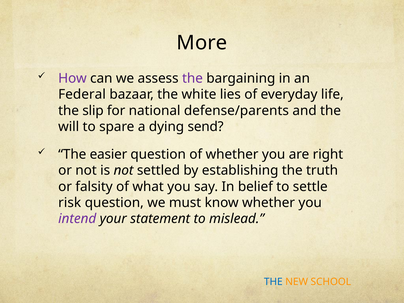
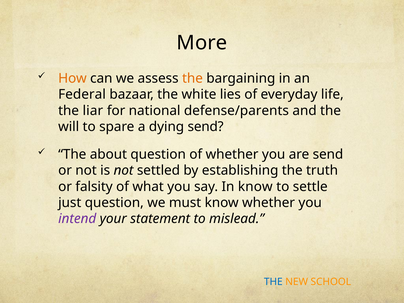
How colour: purple -> orange (72, 78)
the colour: purple -> orange (192, 78)
slip: slip -> liar (93, 111)
easier: easier -> about (108, 154)
are right: right -> send (328, 154)
In belief: belief -> know (255, 187)
risk: risk -> just (70, 203)
